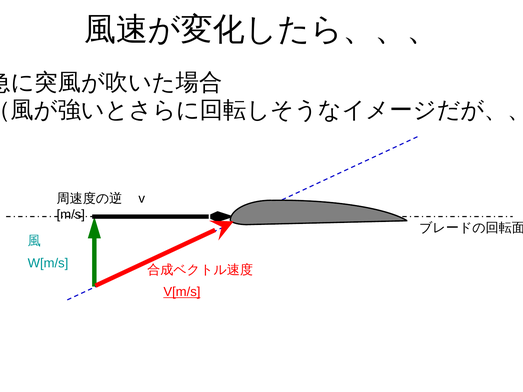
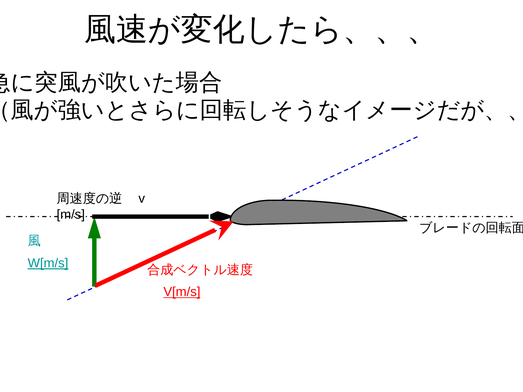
W[m/s underline: none -> present (48, 263)
